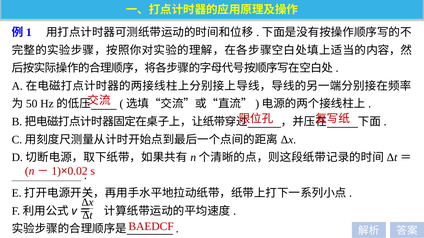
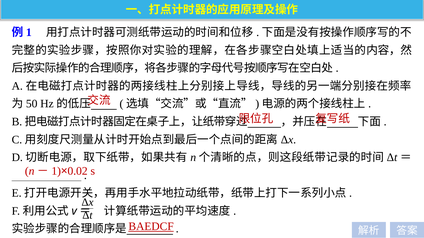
BAEDCF underline: none -> present (151, 227)
